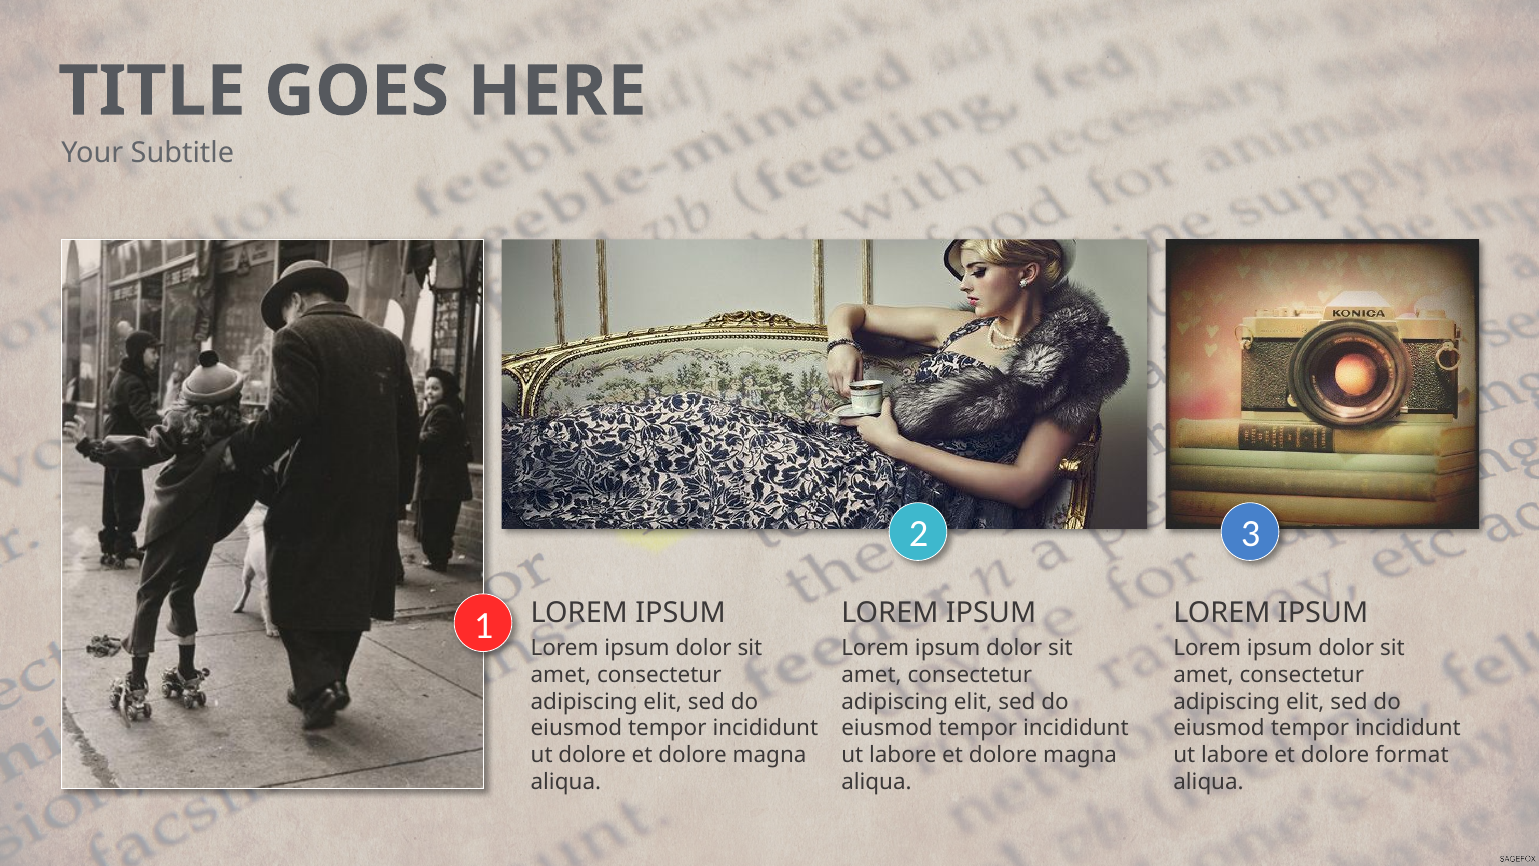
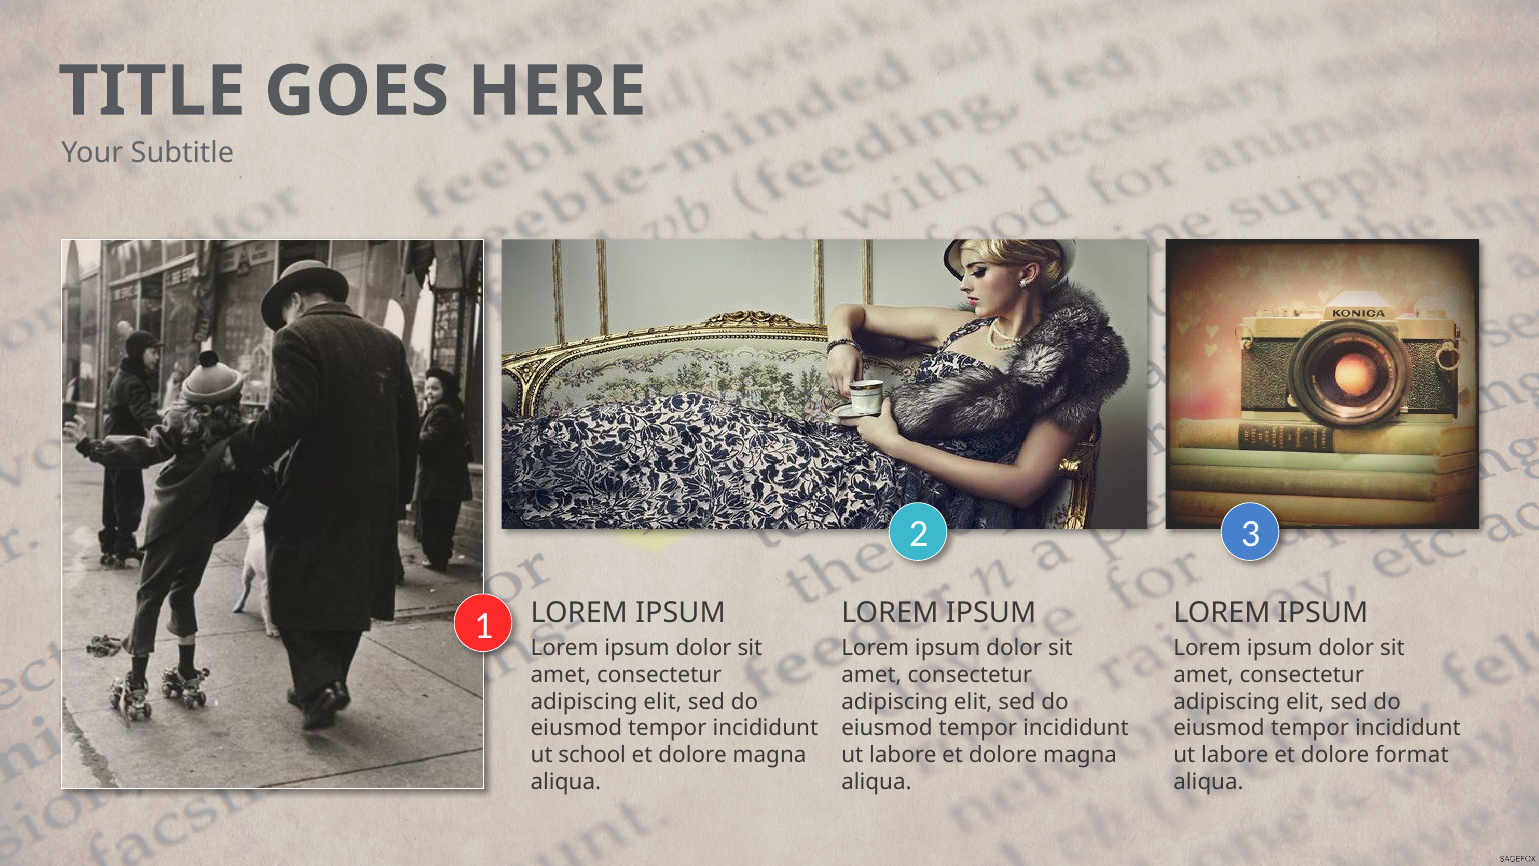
ut dolore: dolore -> school (592, 755)
